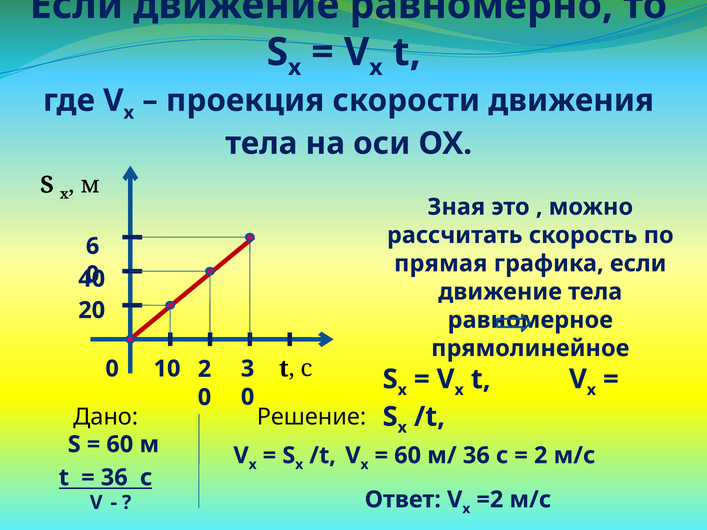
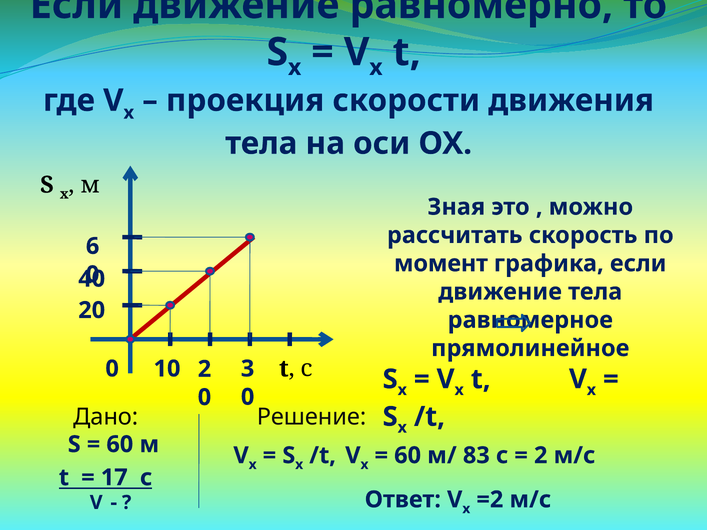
прямая: прямая -> момент (441, 264)
м/ 36: 36 -> 83 (476, 456)
36: 36 -> 17 (114, 478)
